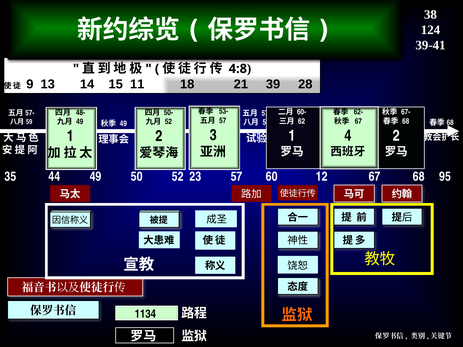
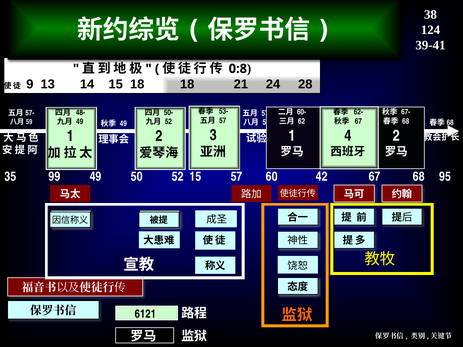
4:8: 4:8 -> 0:8 (238, 69)
15 11: 11 -> 18 (137, 84)
39: 39 -> 24 (273, 84)
44: 44 -> 99 (54, 177)
52 23: 23 -> 15 (195, 177)
12: 12 -> 42 (322, 177)
1134: 1134 -> 6121 (145, 314)
